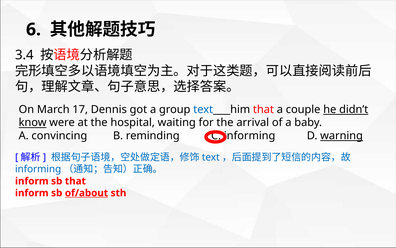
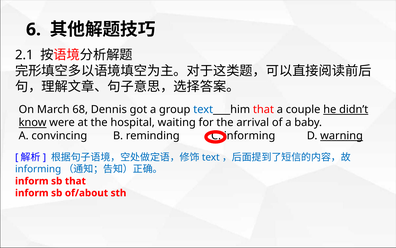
3.4: 3.4 -> 2.1 (24, 55)
17: 17 -> 68 (80, 109)
of/about underline: present -> none (86, 193)
